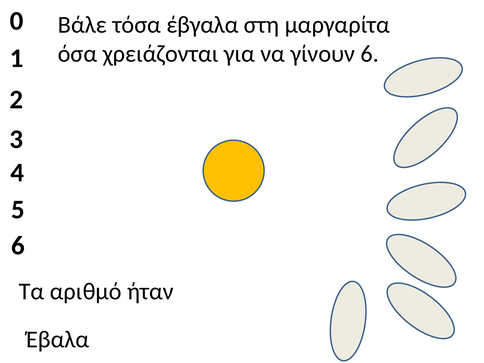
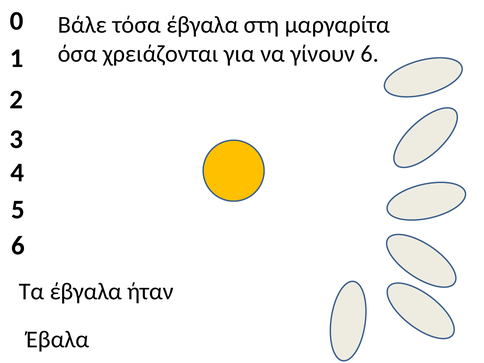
Τα αριθμό: αριθμό -> έβγαλα (86, 292)
